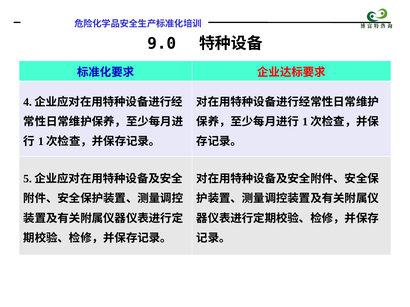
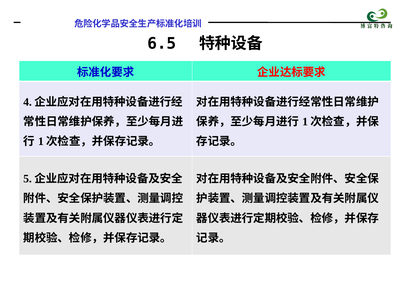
9.0: 9.0 -> 6.5 (162, 44)
